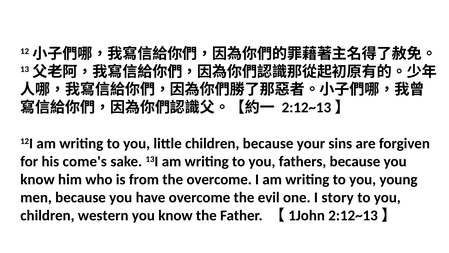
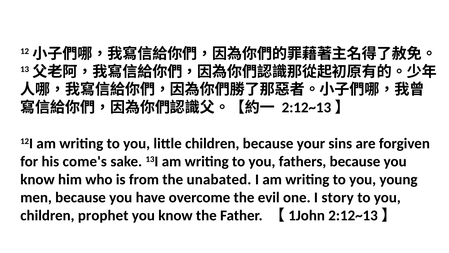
the overcome: overcome -> unabated (219, 179)
western: western -> prophet (103, 215)
